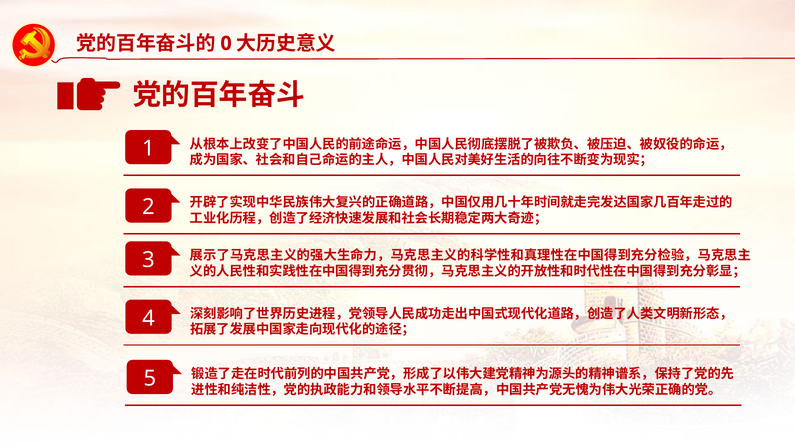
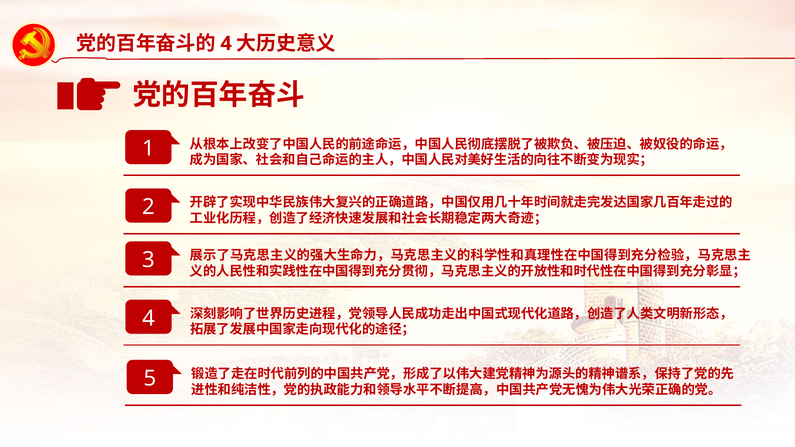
0: 0 -> 4 (226, 43)
